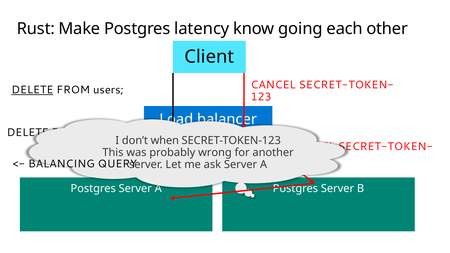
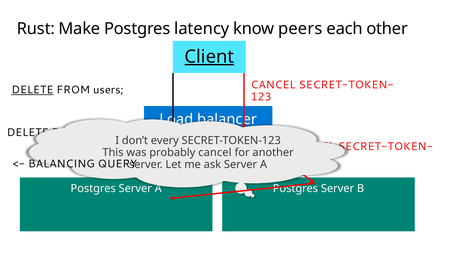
going: going -> peers (300, 29)
Client underline: none -> present (209, 57)
when: when -> every (165, 141)
probably wrong: wrong -> cancel (215, 153)
